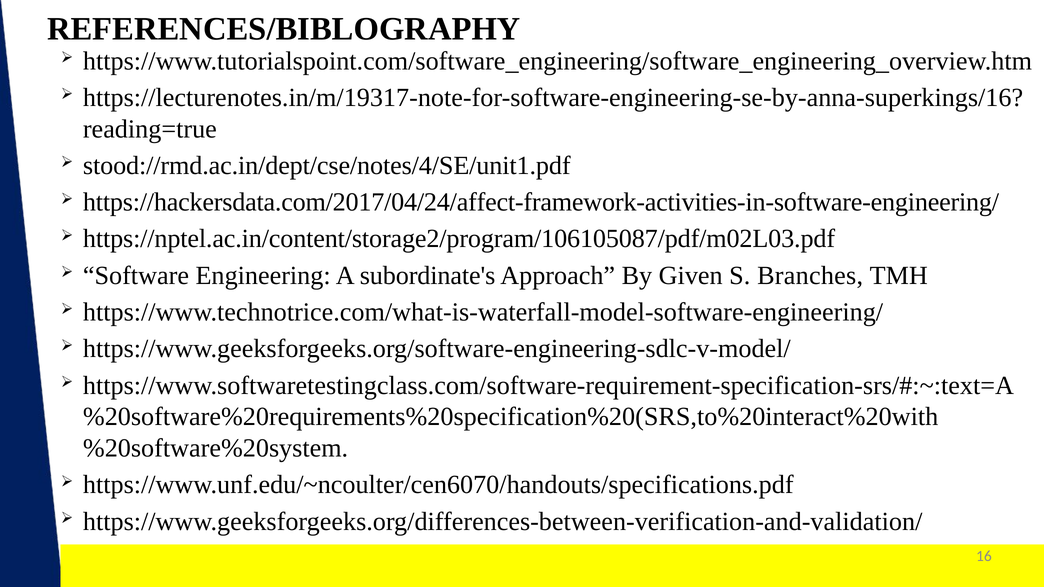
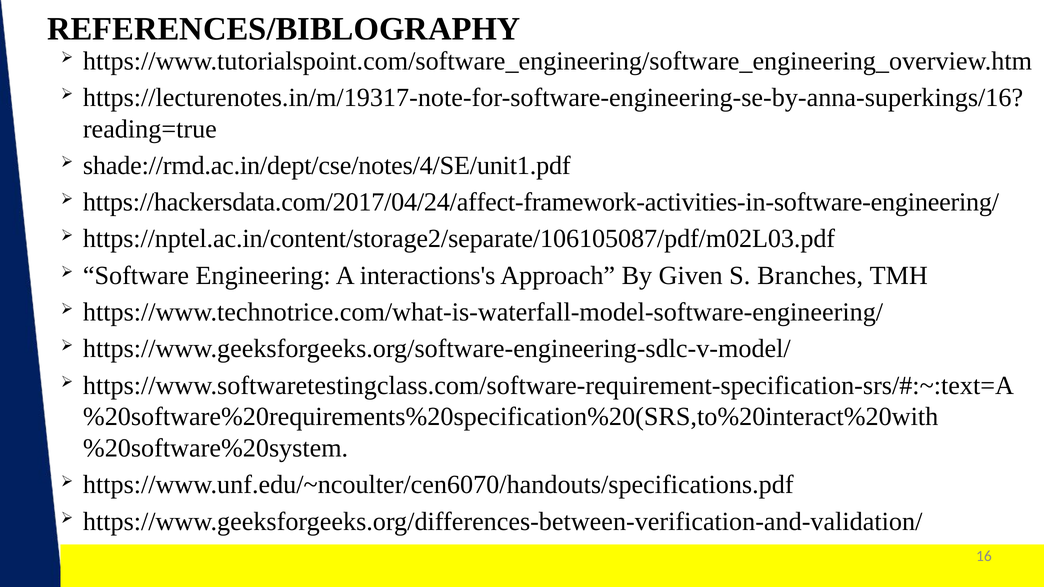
stood://rmd.ac.in/dept/cse/notes/4/SE/unit1.pdf: stood://rmd.ac.in/dept/cse/notes/4/SE/unit1.pdf -> shade://rmd.ac.in/dept/cse/notes/4/SE/unit1.pdf (327, 166)
https://nptel.ac.in/content/storage2/program/106105087/pdf/m02L03.pdf: https://nptel.ac.in/content/storage2/program/106105087/pdf/m02L03.pdf -> https://nptel.ac.in/content/storage2/separate/106105087/pdf/m02L03.pdf (459, 239)
subordinate's: subordinate's -> interactions's (428, 275)
